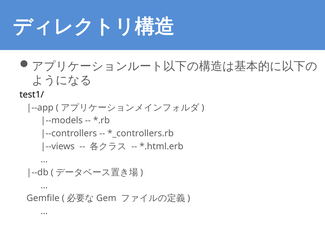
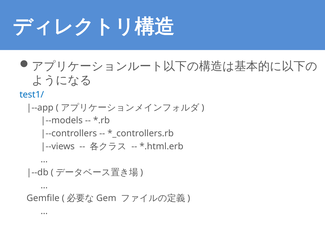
test1/ colour: black -> blue (32, 95)
